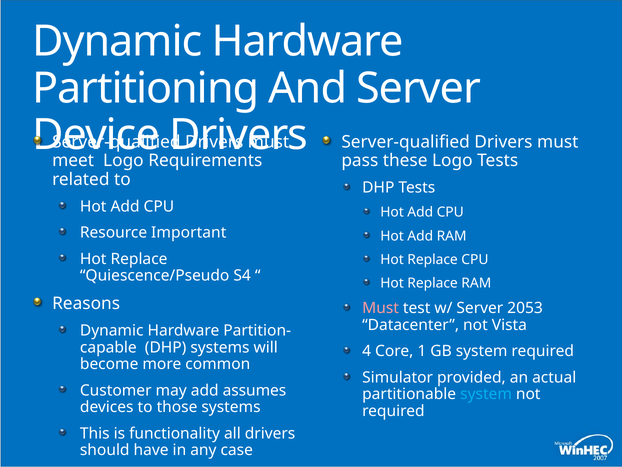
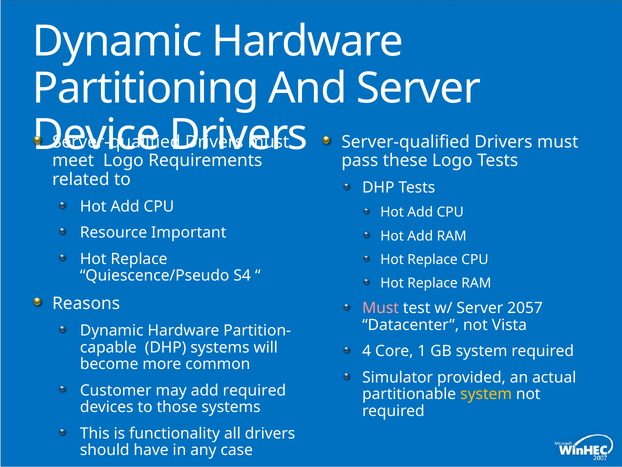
2053: 2053 -> 2057 (525, 308)
add assumes: assumes -> required (254, 390)
system colour: light blue -> yellow (486, 394)
